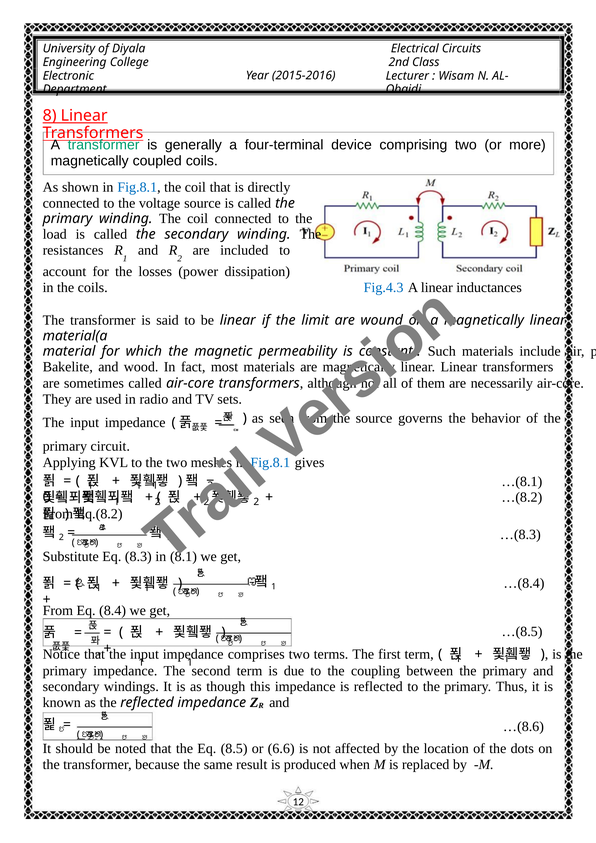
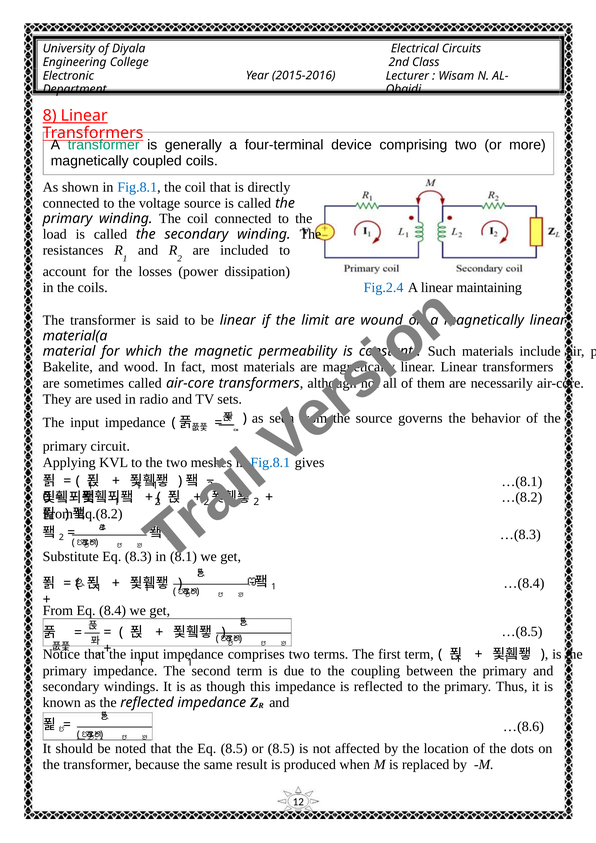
Fig.4.3: Fig.4.3 -> Fig.2.4 (384, 287)
inductances: inductances -> maintaining (489, 287)
or 6.6: 6.6 -> 8.5 (281, 748)
